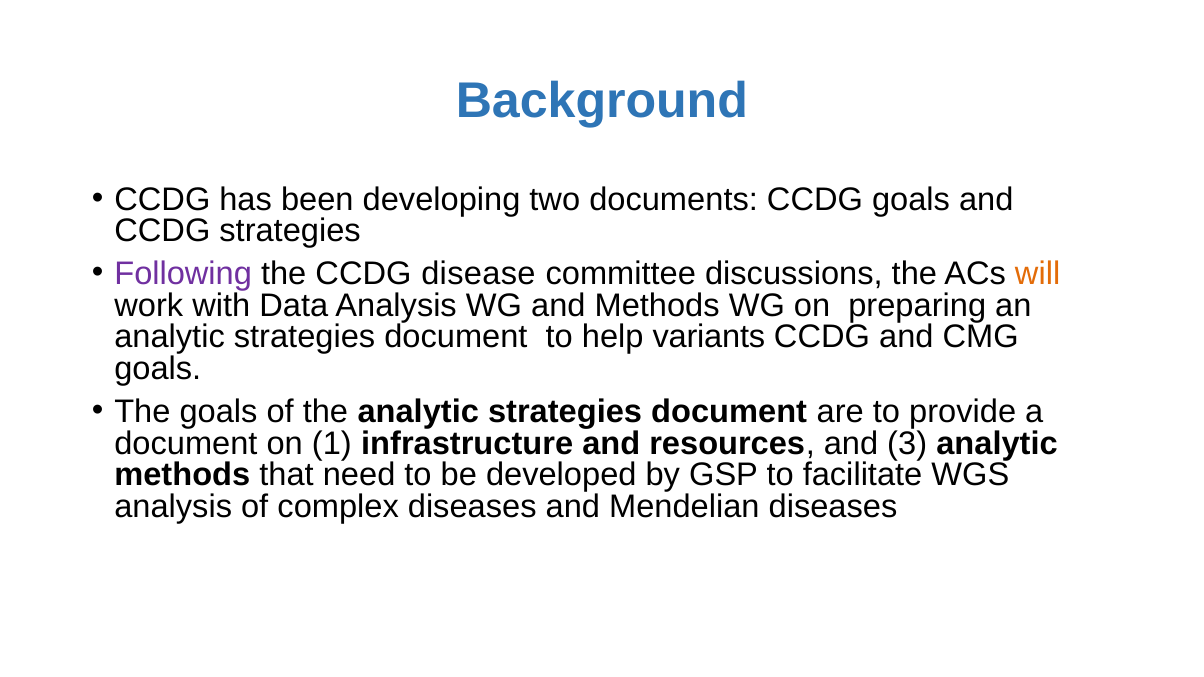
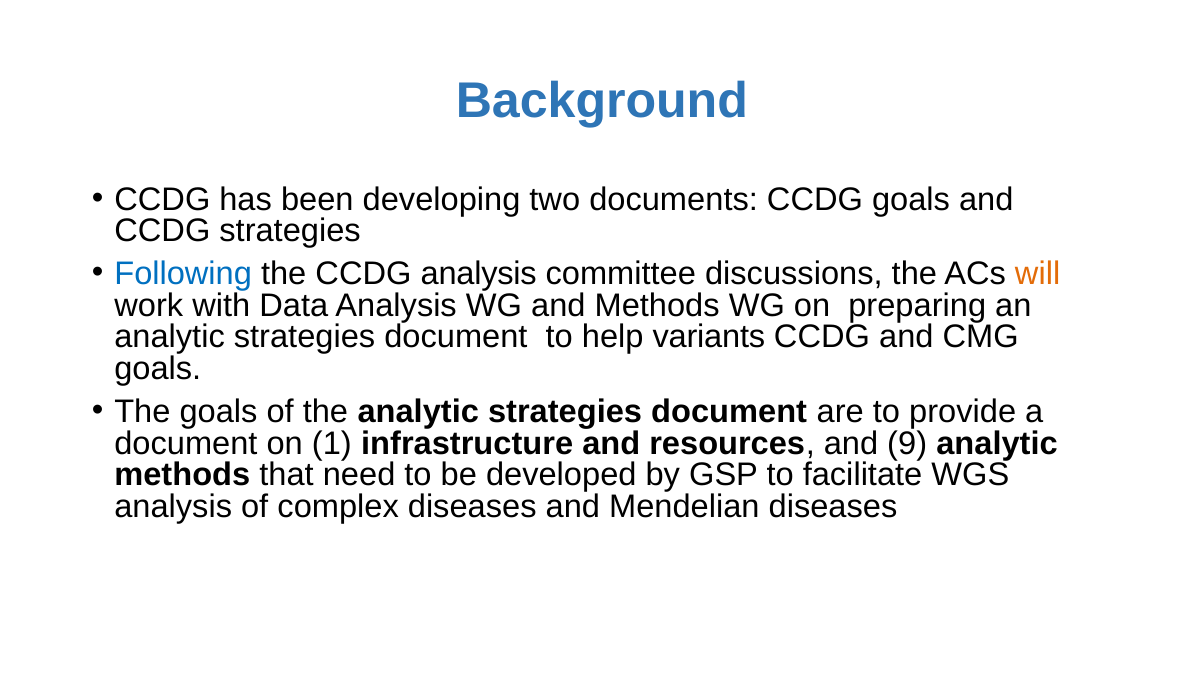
Following colour: purple -> blue (183, 274)
CCDG disease: disease -> analysis (479, 274)
3: 3 -> 9 (907, 444)
